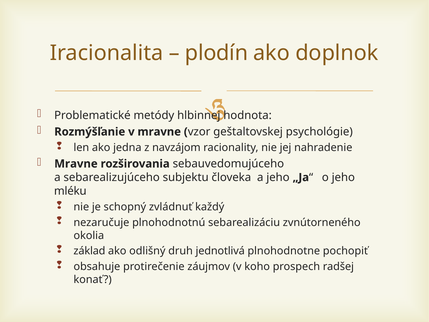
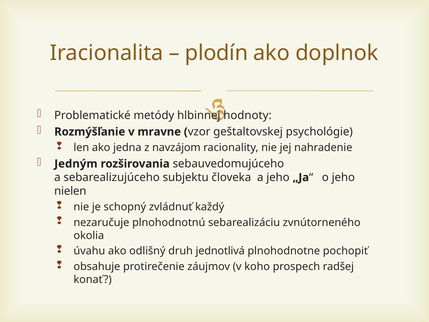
hodnota: hodnota -> hodnoty (248, 115)
Mravne: Mravne -> Jedným (76, 164)
mléku: mléku -> nielen (70, 191)
základ: základ -> úvahu (89, 251)
